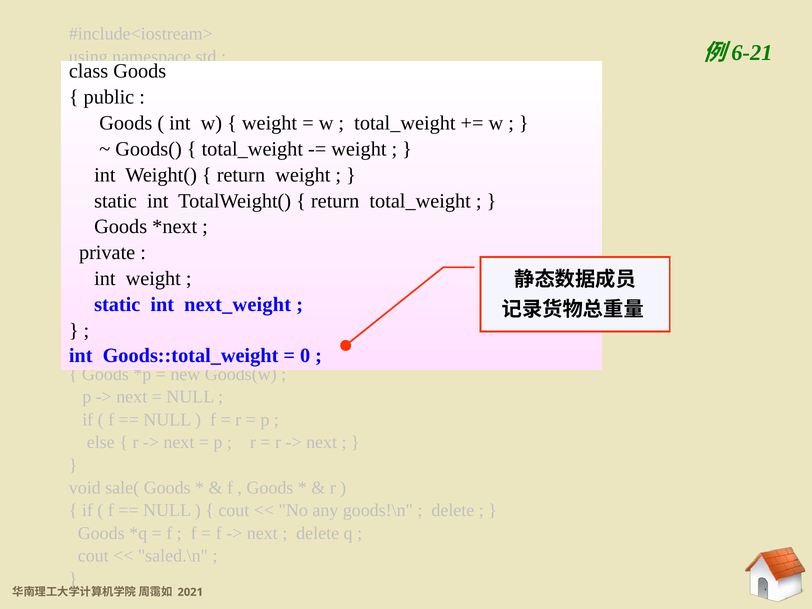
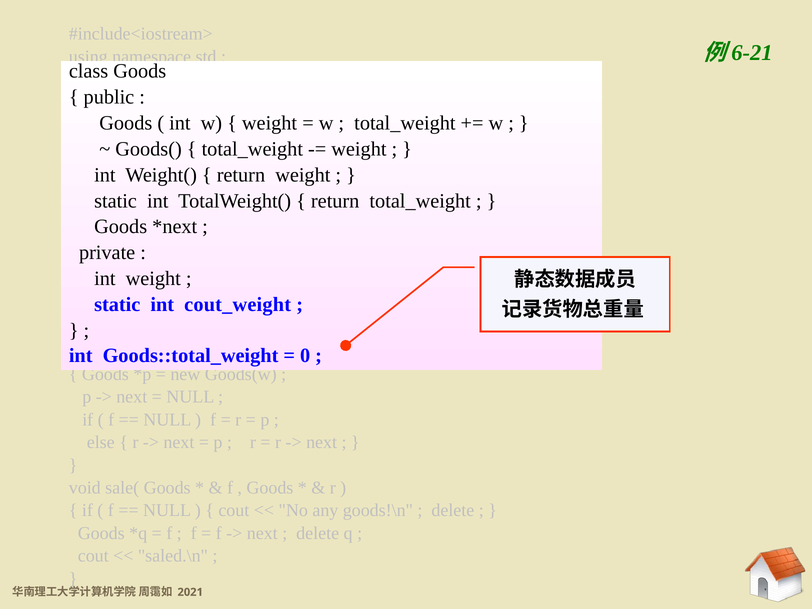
next_weight: next_weight -> cout_weight (238, 305)
